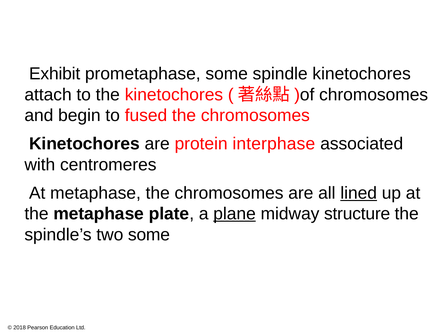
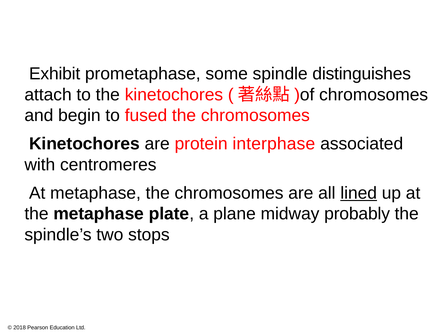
spindle kinetochores: kinetochores -> distinguishes (362, 74)
plane underline: present -> none (235, 214)
structure: structure -> probably (357, 214)
two some: some -> stops (149, 235)
